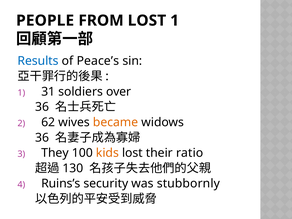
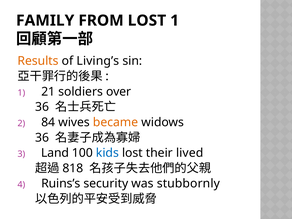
PEOPLE: PEOPLE -> FAMILY (45, 21)
Results colour: blue -> orange (38, 61)
Peace’s: Peace’s -> Living’s (98, 61)
31: 31 -> 21 (48, 92)
62: 62 -> 84 (48, 122)
They: They -> Land (55, 153)
kids colour: orange -> blue (107, 153)
ratio: ratio -> lived (190, 153)
130: 130 -> 818 (73, 168)
